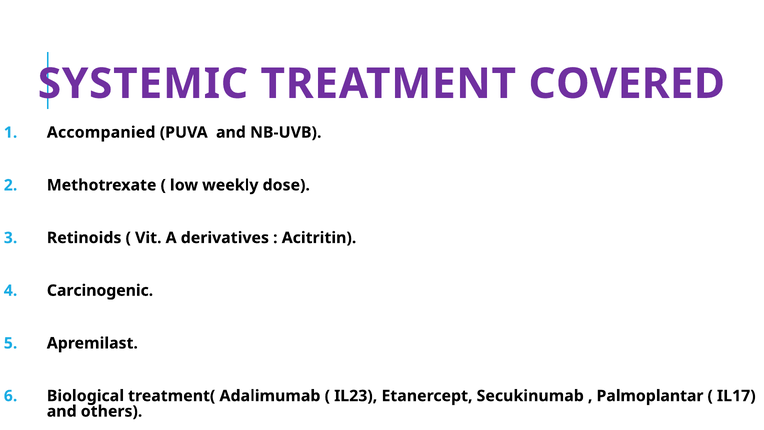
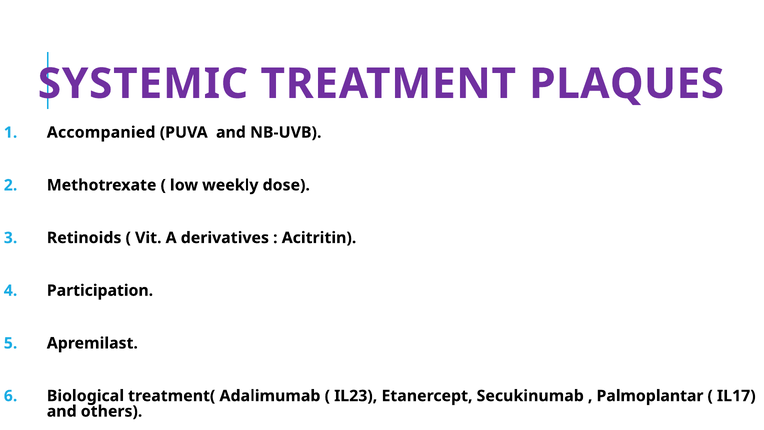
COVERED: COVERED -> PLAQUES (627, 84)
Carcinogenic: Carcinogenic -> Participation (100, 290)
